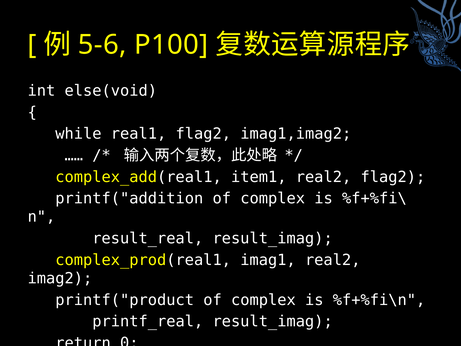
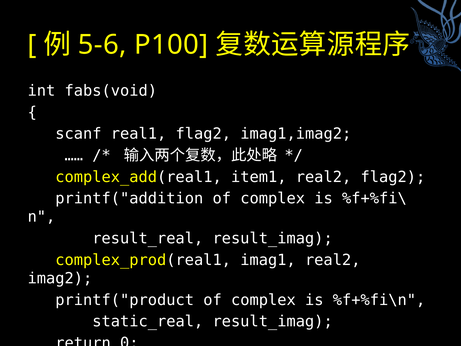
else(void: else(void -> fabs(void (111, 91)
while: while -> scanf (78, 134)
printf_real: printf_real -> static_real (148, 321)
